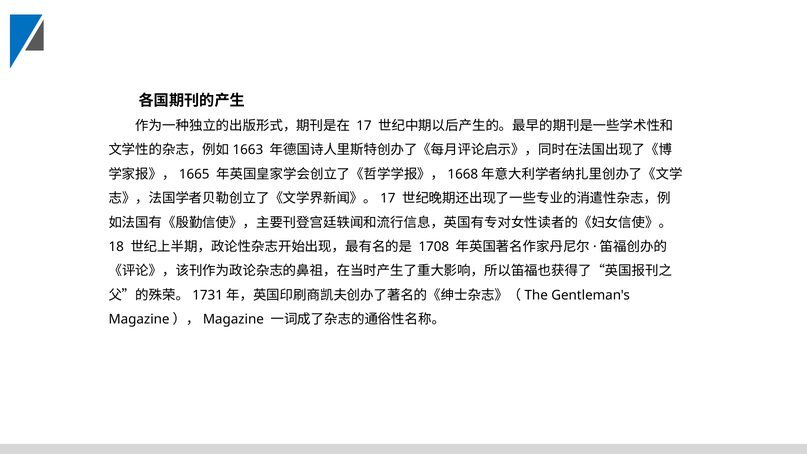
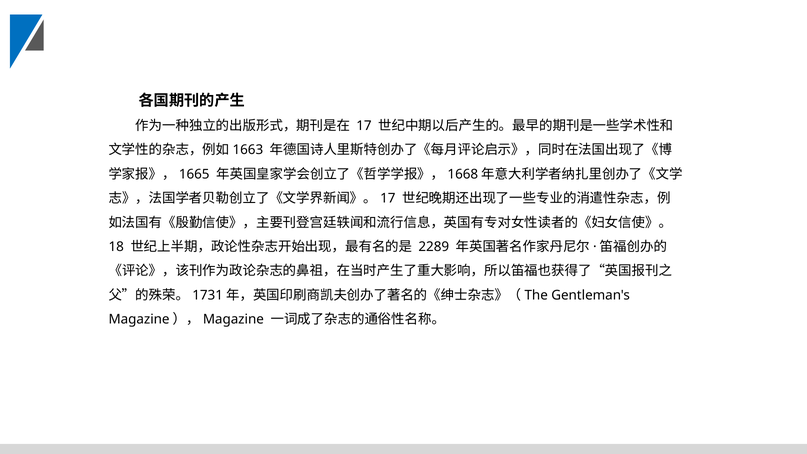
1708: 1708 -> 2289 (434, 247)
